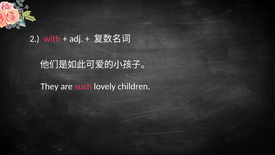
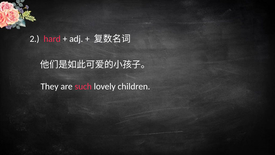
with: with -> hard (52, 39)
